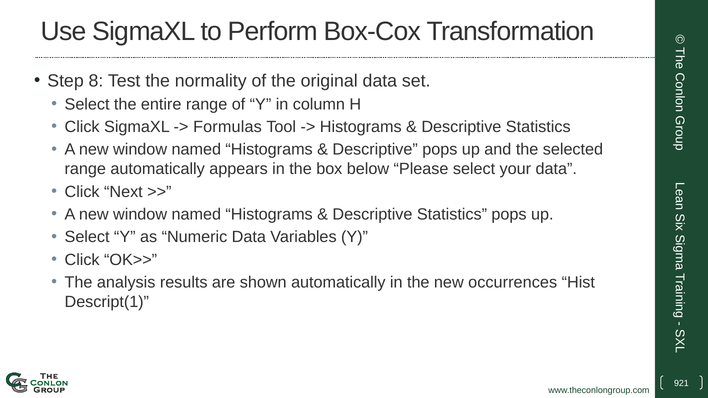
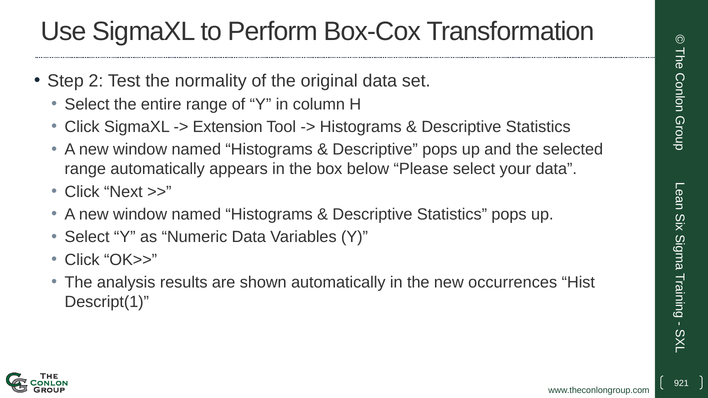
8: 8 -> 2 (96, 81)
Formulas: Formulas -> Extension (228, 127)
